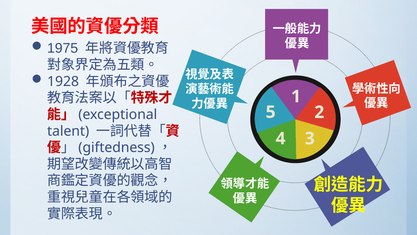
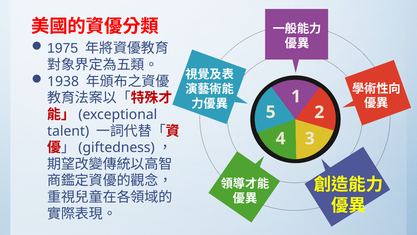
1928: 1928 -> 1938 (63, 81)
